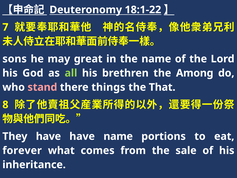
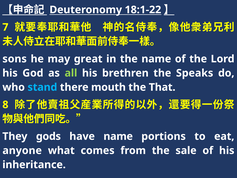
Among: Among -> Speaks (195, 73)
stand colour: pink -> light blue (42, 87)
things: things -> mouth (108, 87)
They have: have -> gods (48, 136)
forever: forever -> anyone (22, 150)
